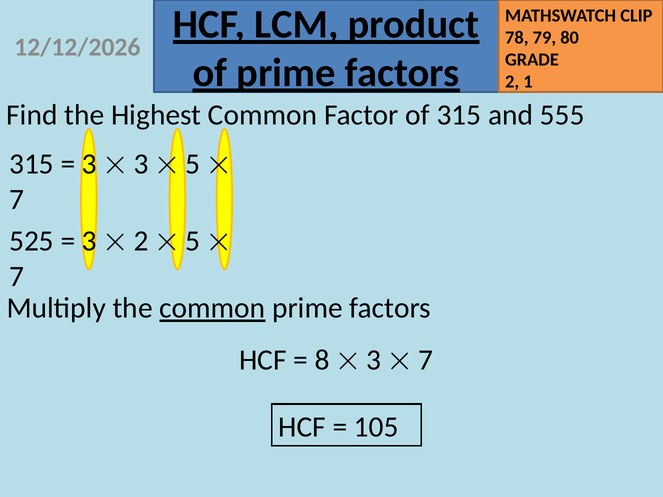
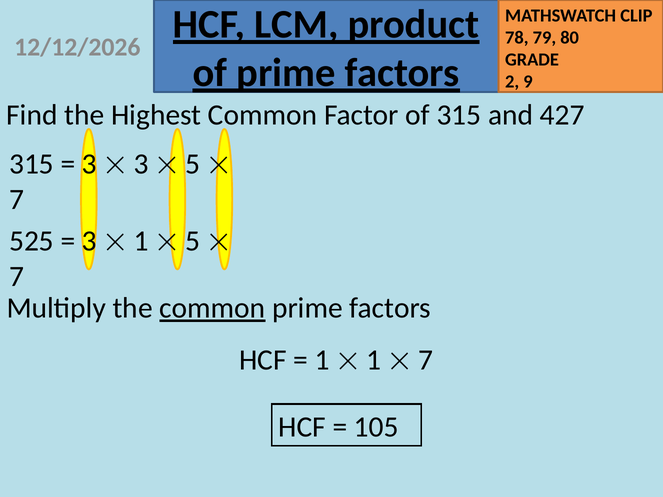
1: 1 -> 9 (528, 82)
555: 555 -> 427 (562, 115)
2: 2 -> 1 (141, 241)
8: 8 -> 1 (322, 360)
3: 3 -> 1 (374, 360)
